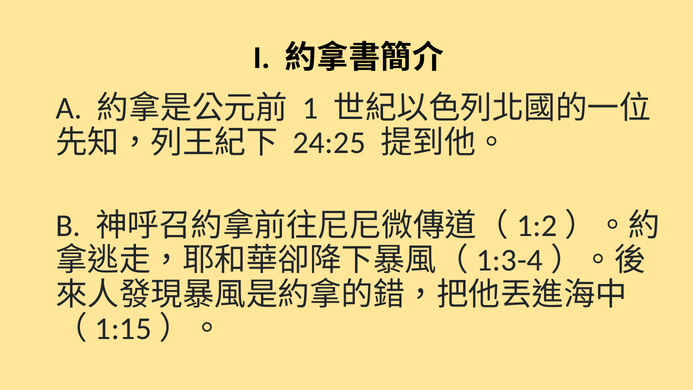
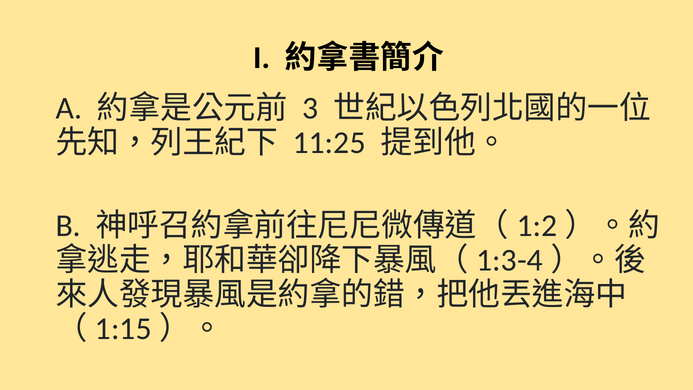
1: 1 -> 3 (310, 108)
24:25: 24:25 -> 11:25 (329, 143)
